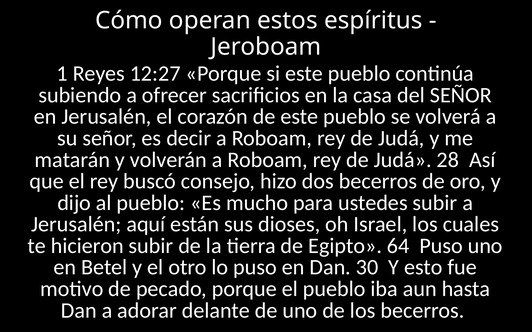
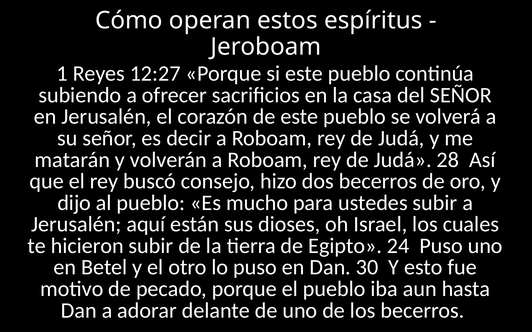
64: 64 -> 24 (398, 246)
